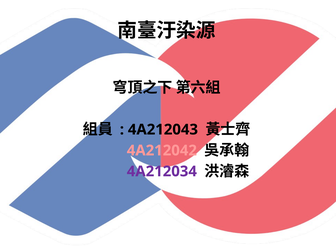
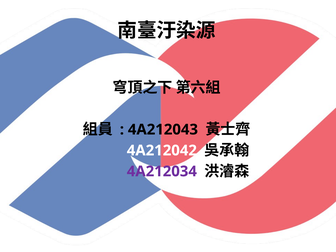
4A212042 colour: pink -> white (162, 150)
